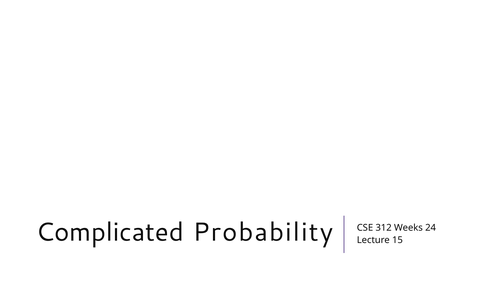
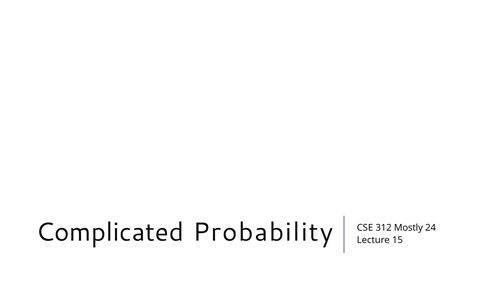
Weeks: Weeks -> Mostly (408, 228)
